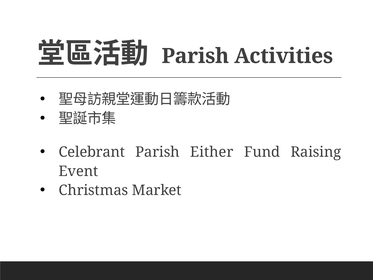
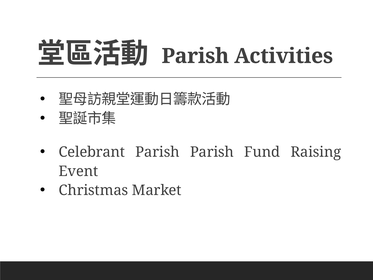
Parish Either: Either -> Parish (212, 152)
